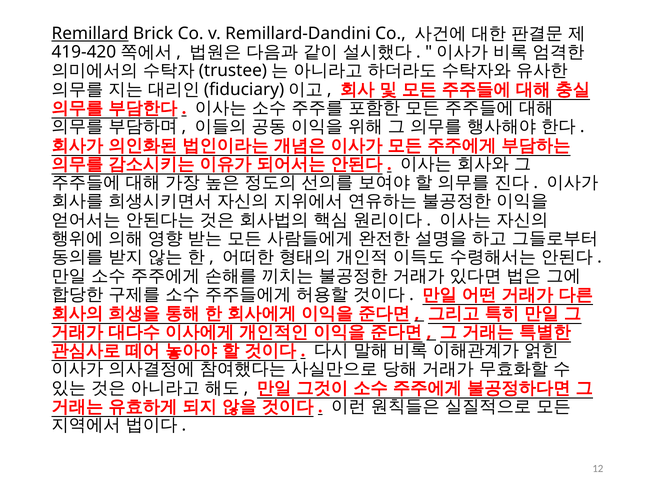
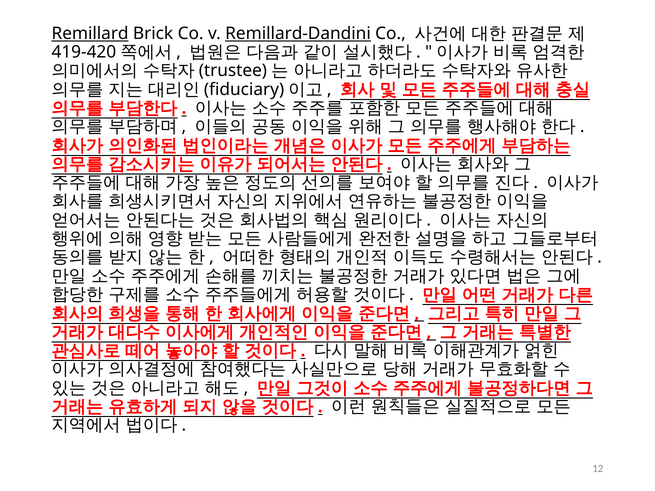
Remillard-Dandini underline: none -> present (298, 33)
